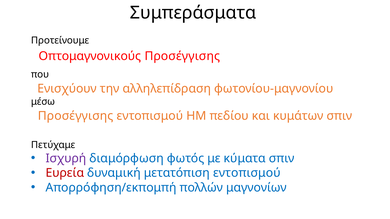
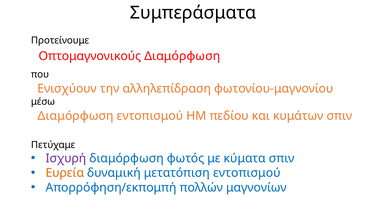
Οπτομαγνονικούς Προσέγγισης: Προσέγγισης -> Διαμόρφωση (182, 56)
Προσέγγισης: Προσέγγισης -> Διαμόρφωση (76, 116)
Ευρεία colour: red -> orange (65, 173)
